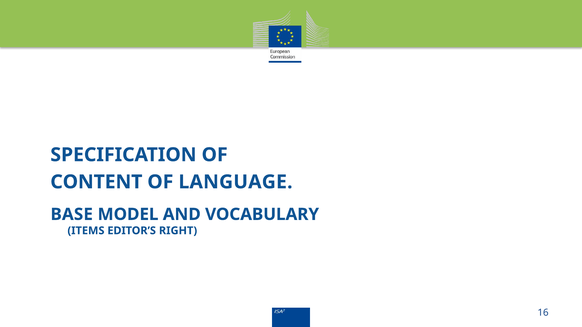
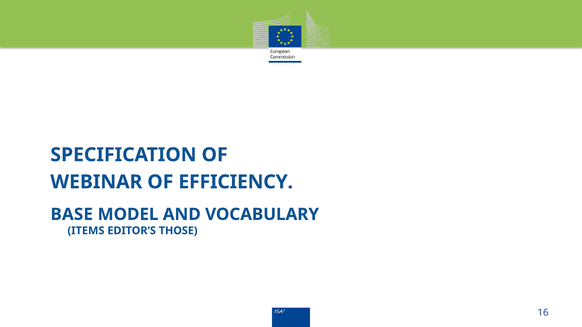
CONTENT: CONTENT -> WEBINAR (96, 182)
LANGUAGE: LANGUAGE -> EFFICIENCY (236, 182)
RIGHT: RIGHT -> THOSE (178, 231)
